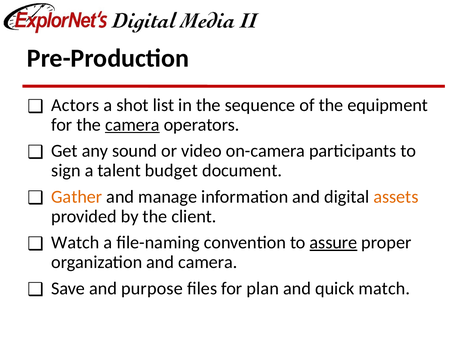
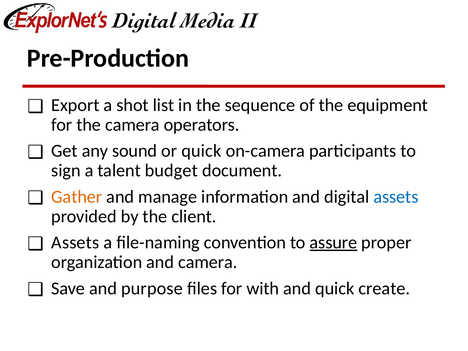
Actors: Actors -> Export (75, 105)
camera underline: present -> none (132, 125)
or video: video -> quick (201, 151)
assets colour: orange -> blue (396, 197)
Watch: Watch -> Assets (75, 243)
plan: plan -> with (263, 288)
match: match -> create (384, 288)
